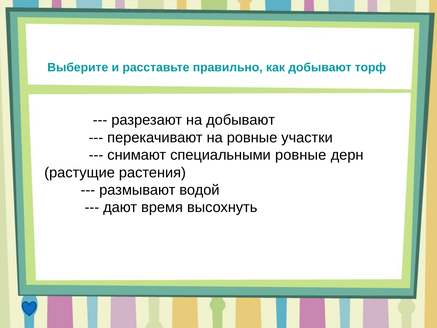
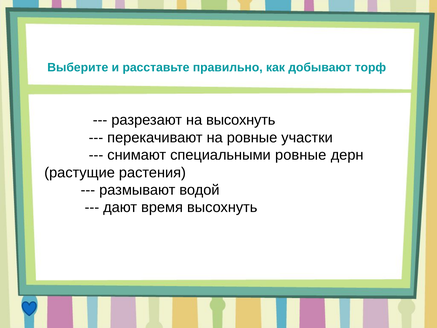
на добывают: добывают -> высохнуть (241, 120)
